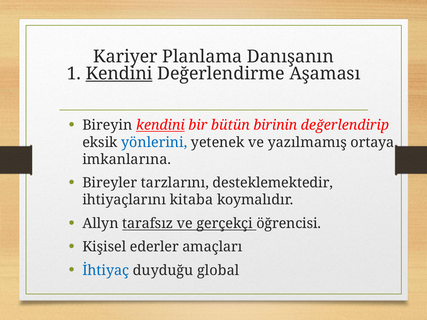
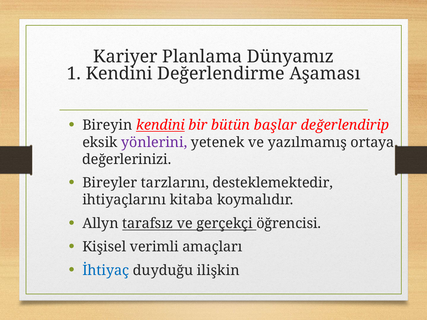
Danışanın: Danışanın -> Dünyamız (290, 57)
Kendini underline: present -> none (119, 74)
birinin: birinin -> başlar (275, 125)
yönlerini colour: blue -> purple (154, 142)
imkanlarına: imkanlarına -> değerlerinizi (127, 160)
ederler: ederler -> verimli (154, 247)
global: global -> ilişkin (218, 271)
